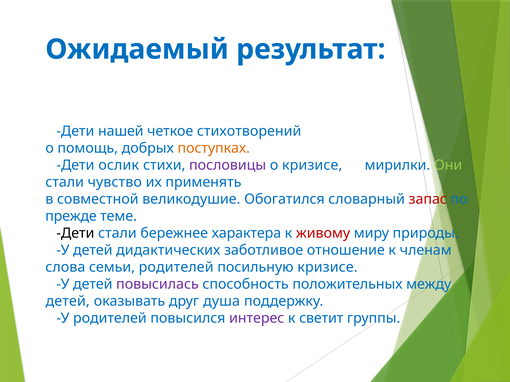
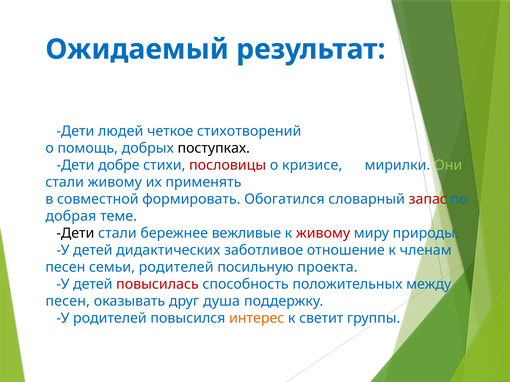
нашей: нашей -> людей (121, 131)
поступках colour: orange -> black (214, 148)
ослик: ослик -> добре (119, 165)
пословицы colour: purple -> red (228, 165)
стали чувство: чувство -> живому (115, 182)
великодушие: великодушие -> формировать (191, 199)
прежде: прежде -> добрая (71, 216)
характера: характера -> вежливые (246, 233)
слова: слова -> песен (65, 267)
посильную кризисе: кризисе -> проекта (327, 267)
повысилась colour: purple -> red (157, 284)
детей: детей -> песен (68, 302)
интерес colour: purple -> orange (257, 319)
